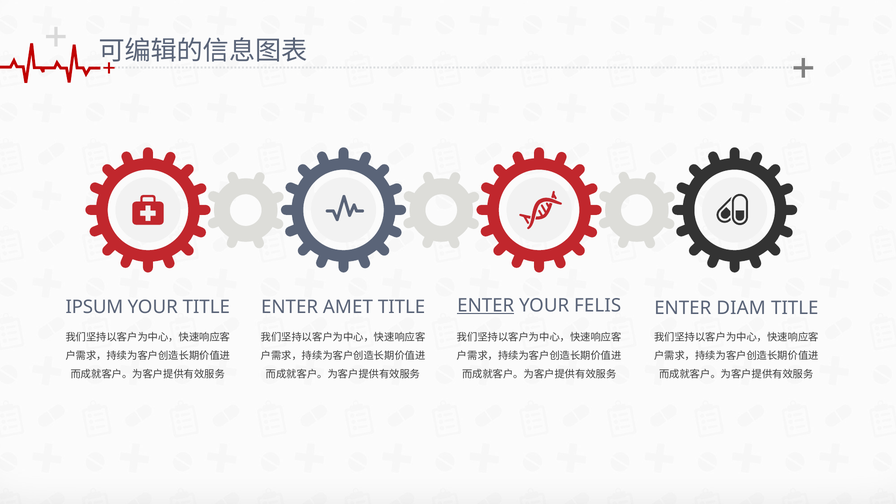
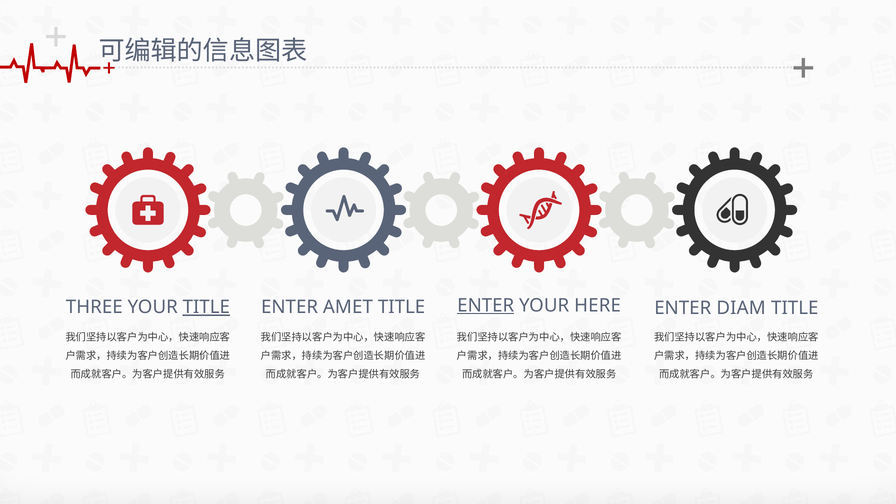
FELIS: FELIS -> HERE (598, 306)
IPSUM: IPSUM -> THREE (94, 307)
TITLE underline: none -> present (206, 307)
